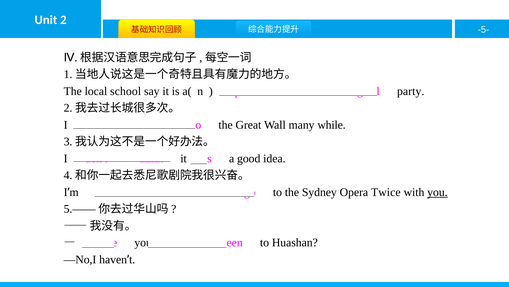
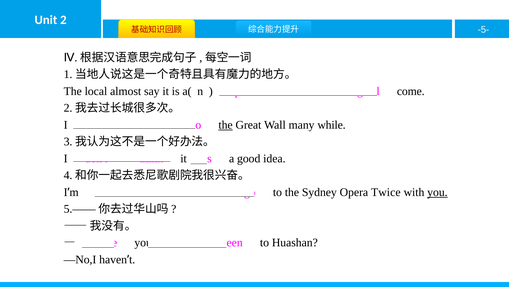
school: school -> almost (126, 91)
party: party -> come (411, 91)
the underline: none -> present (226, 125)
